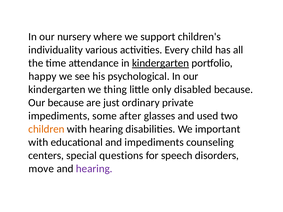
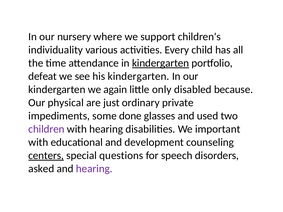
happy: happy -> defeat (43, 76)
his psychological: psychological -> kindergarten (139, 76)
thing: thing -> again (115, 90)
Our because: because -> physical (66, 103)
after: after -> done (130, 116)
children colour: orange -> purple (46, 129)
and impediments: impediments -> development (154, 142)
centers underline: none -> present (46, 156)
move: move -> asked (41, 169)
